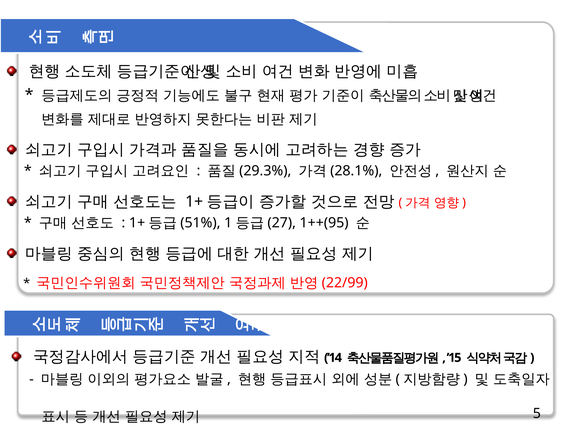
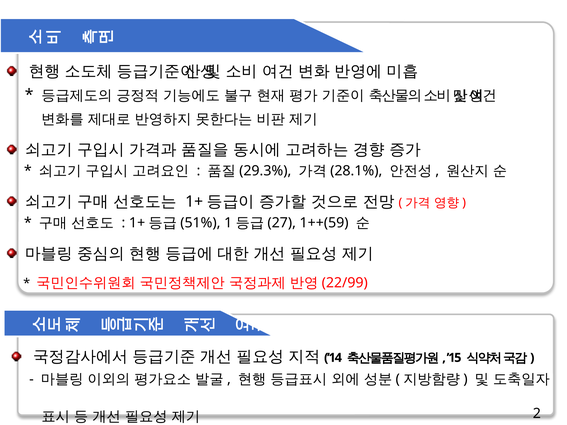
1++(95: 1++(95 -> 1++(59 (324, 223)
5: 5 -> 2 (537, 414)
